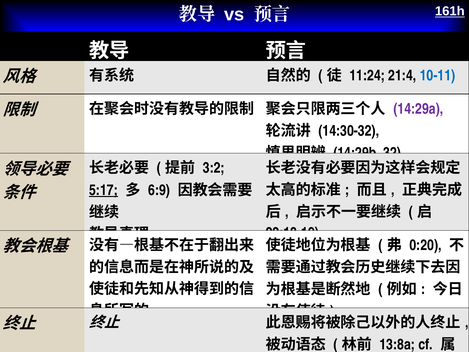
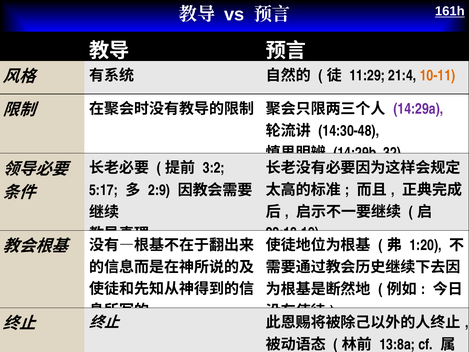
11:24: 11:24 -> 11:29 (367, 76)
10-11 colour: blue -> orange (438, 76)
14:30-32: 14:30-32 -> 14:30-48 (349, 131)
5:17 underline: present -> none (103, 190)
6:9: 6:9 -> 2:9 (159, 190)
0:20: 0:20 -> 1:20 (426, 245)
